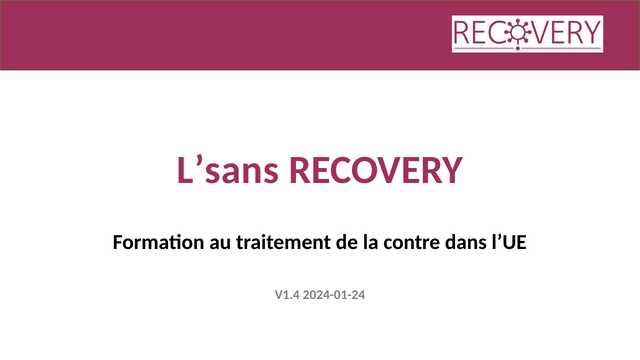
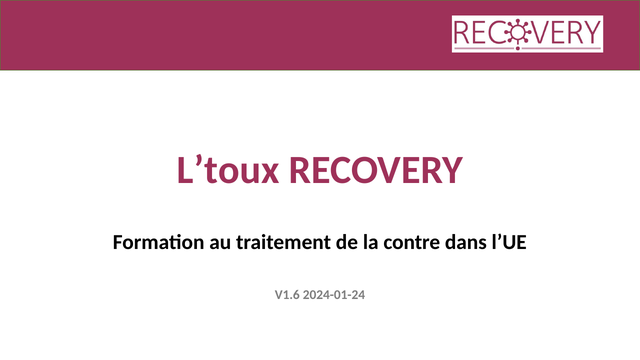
L’sans: L’sans -> L’toux (228, 170)
V1.4: V1.4 -> V1.6 (287, 295)
